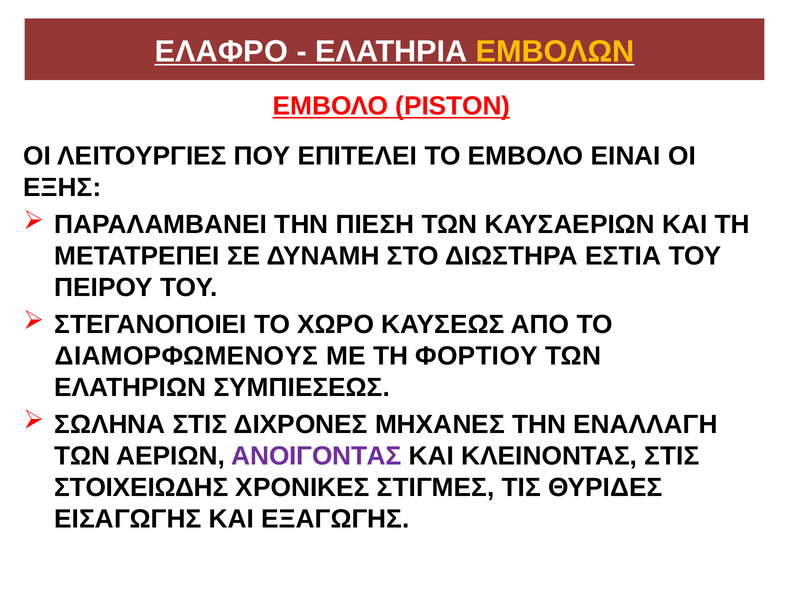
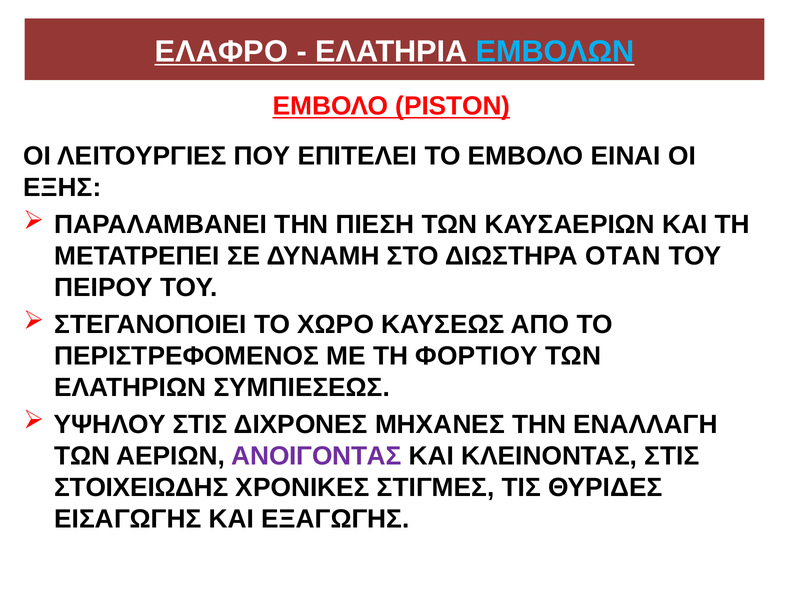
ΕΜΒΟΛΩΝ colour: yellow -> light blue (555, 51)
ΕΣΤΙΑ: ΕΣΤΙΑ -> ΟΤΑΝ (623, 256)
ΔΙΑΜΟΡΦΩΜΕΝΟΥΣ: ΔΙΑΜΟΡΦΩΜΕΝΟΥΣ -> ΠΕΡΙΣΤΡΕΦΟΜΕΝΟΣ (187, 356)
ΣΩΛΗΝΑ: ΣΩΛΗΝΑ -> ΥΨΗΛΟΥ (110, 424)
